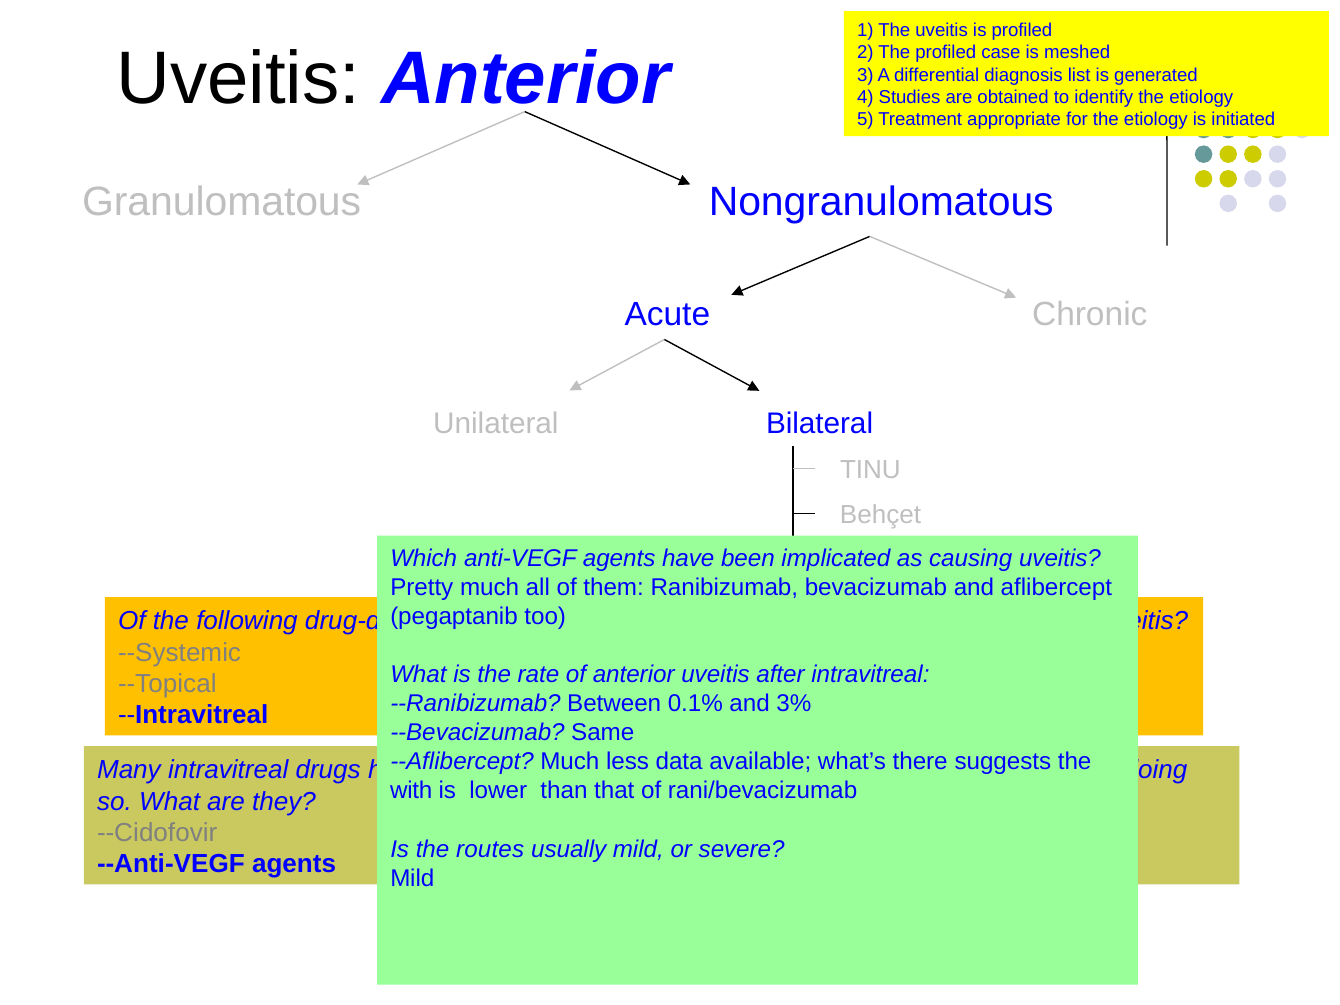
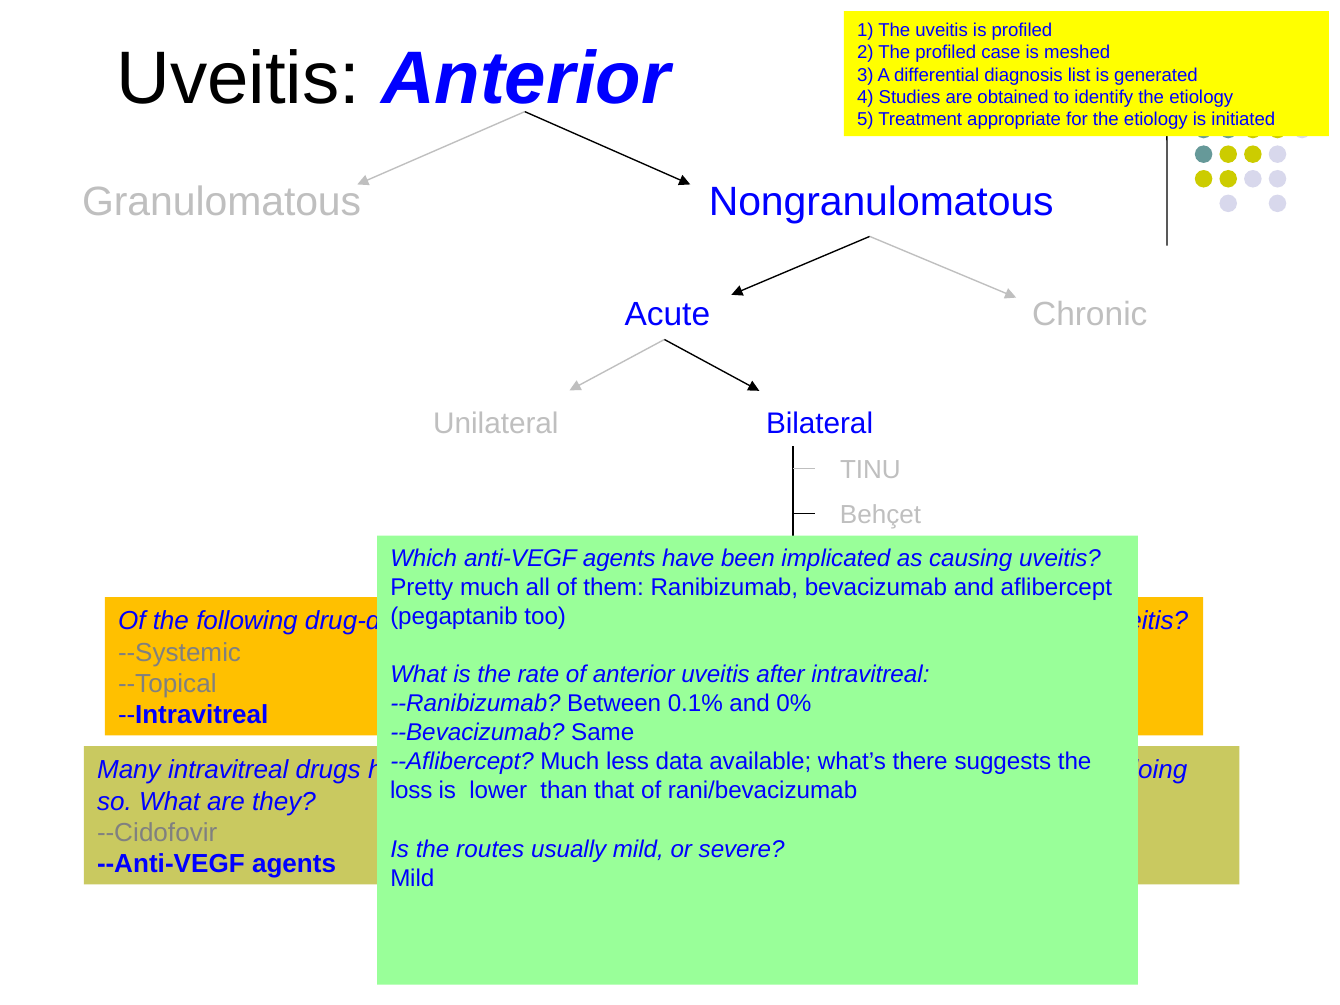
3%: 3% -> 0% (794, 704)
with: with -> loss (411, 791)
